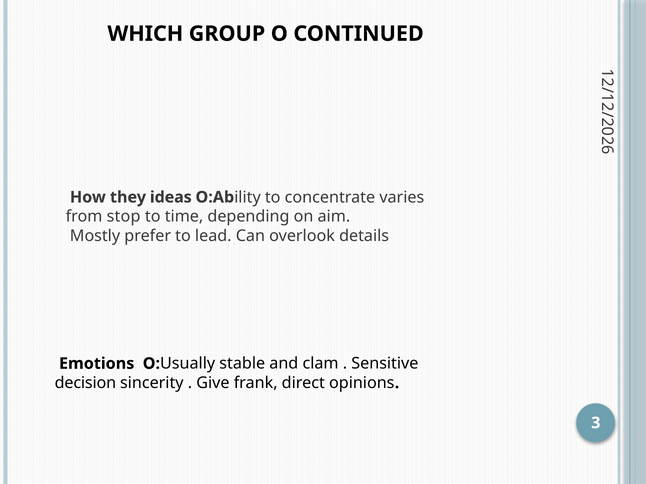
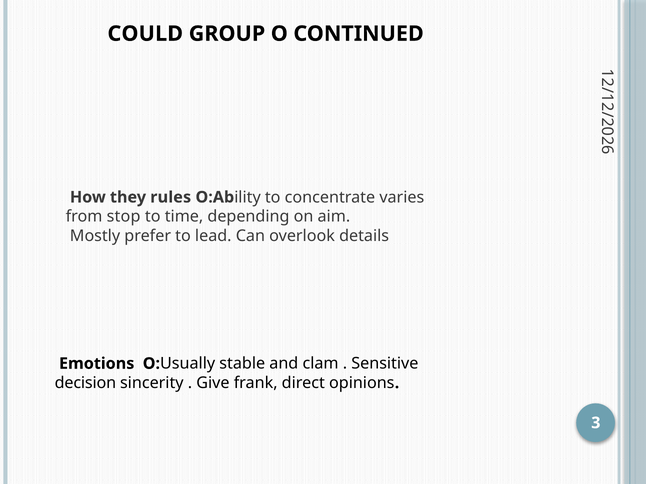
WHICH: WHICH -> COULD (145, 34)
ideas: ideas -> rules (171, 197)
